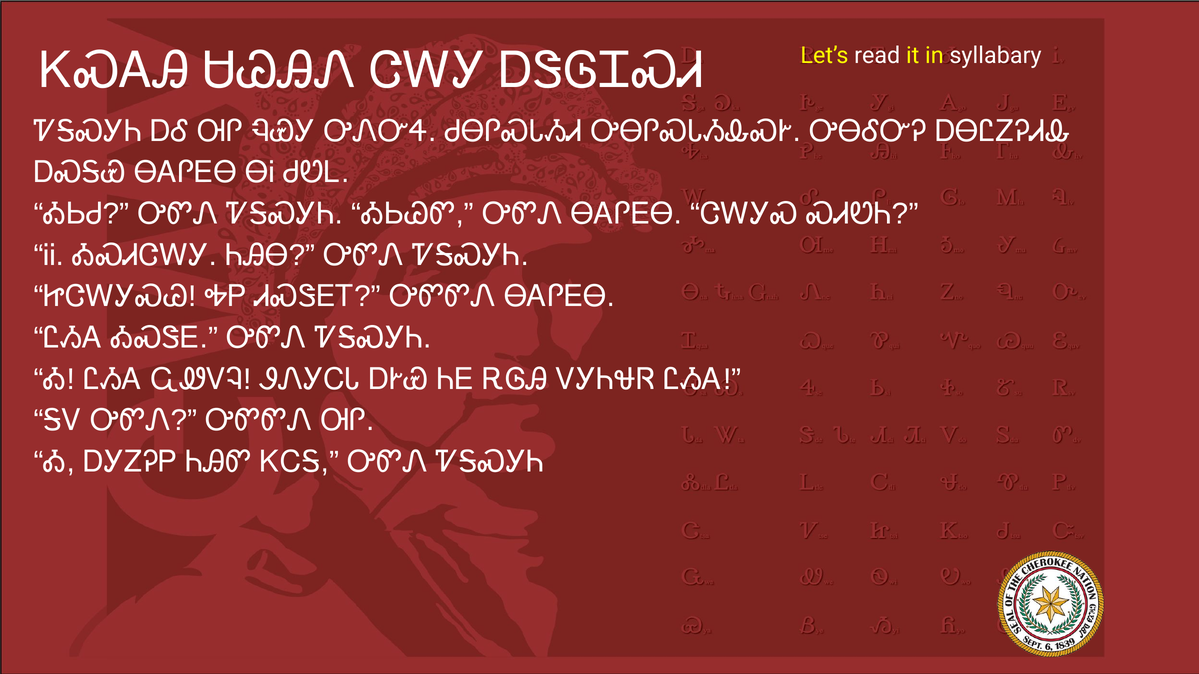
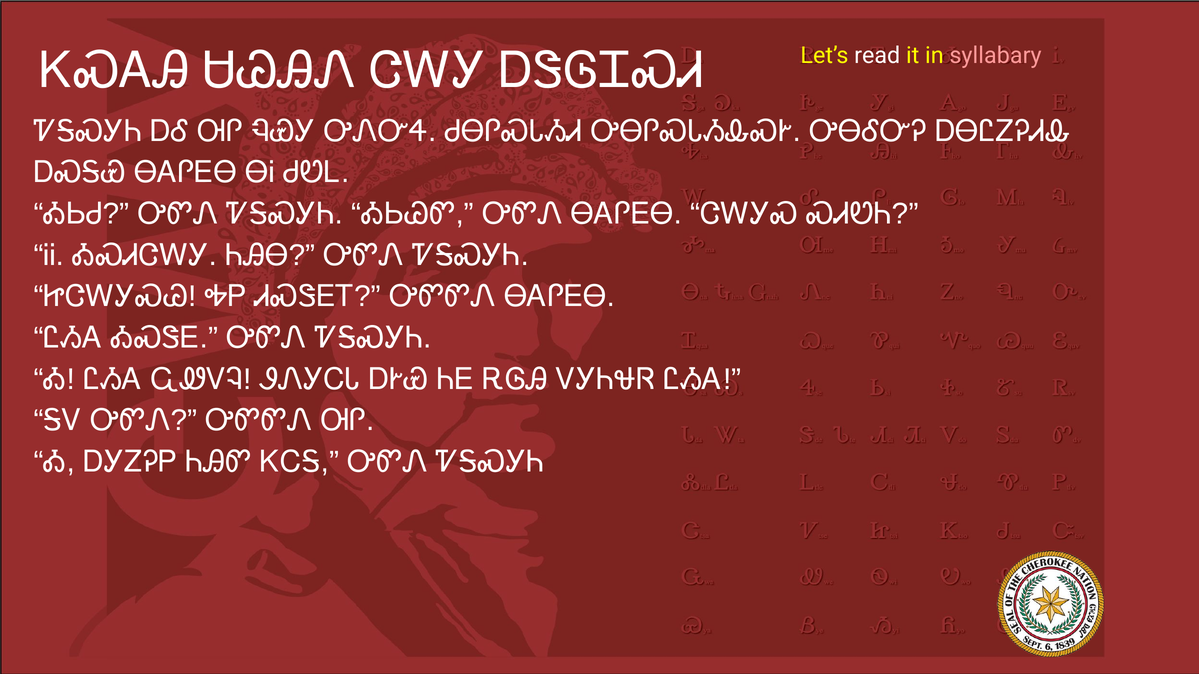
syllabary colour: white -> pink (995, 56)
